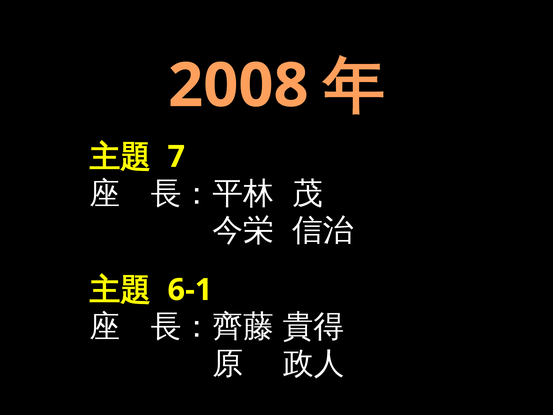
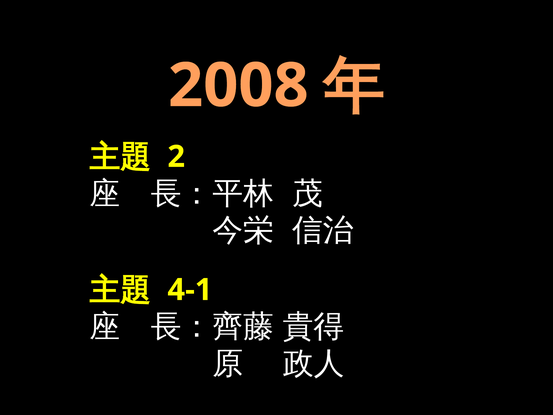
7: 7 -> 2 (176, 157)
6-1: 6-1 -> 4-1 (190, 290)
